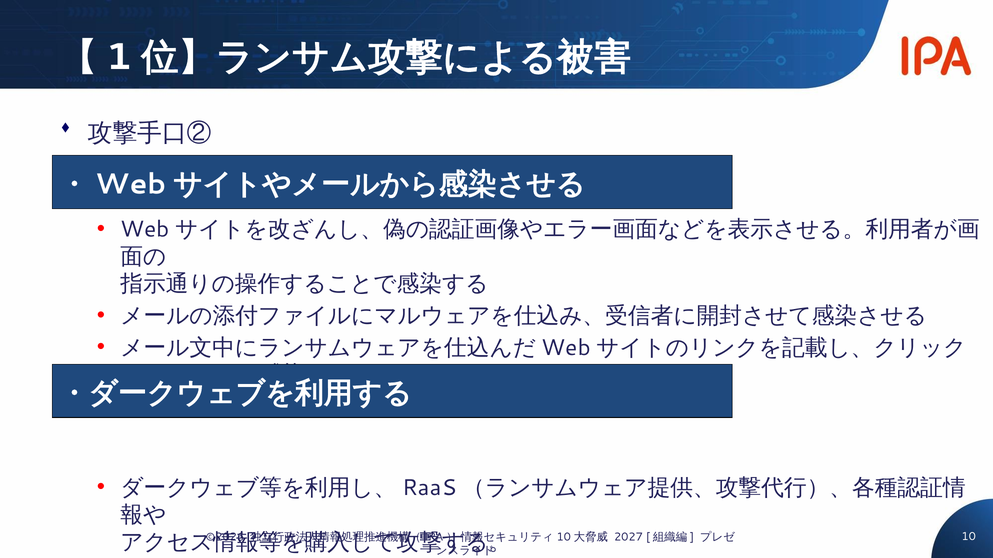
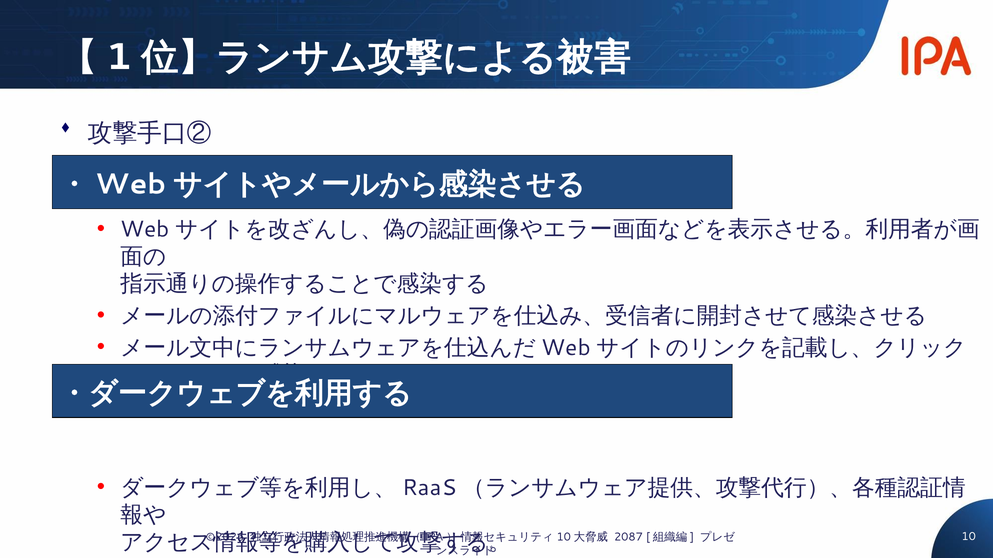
2027: 2027 -> 2087 (628, 537)
